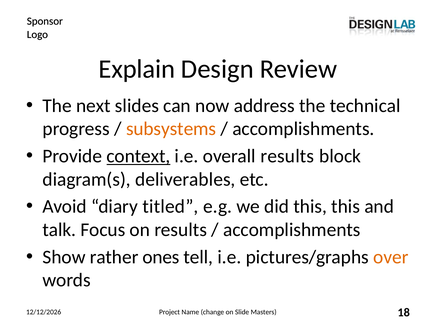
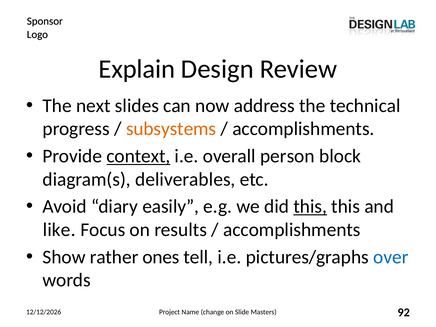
overall results: results -> person (287, 156)
titled: titled -> easily (171, 207)
this underline: none -> present (310, 207)
talk: talk -> like (59, 230)
over colour: orange -> blue (391, 257)
18: 18 -> 92 (404, 312)
